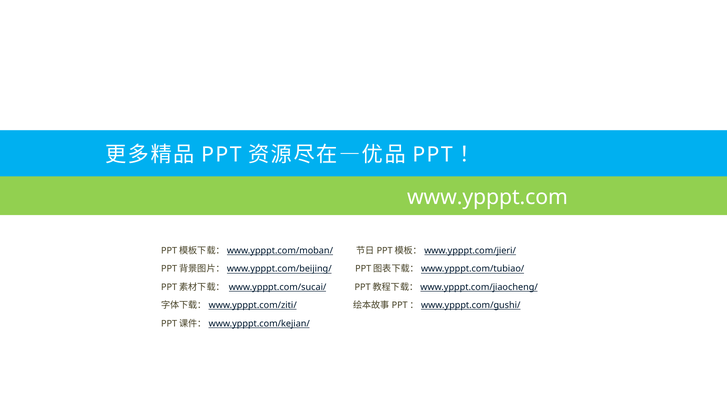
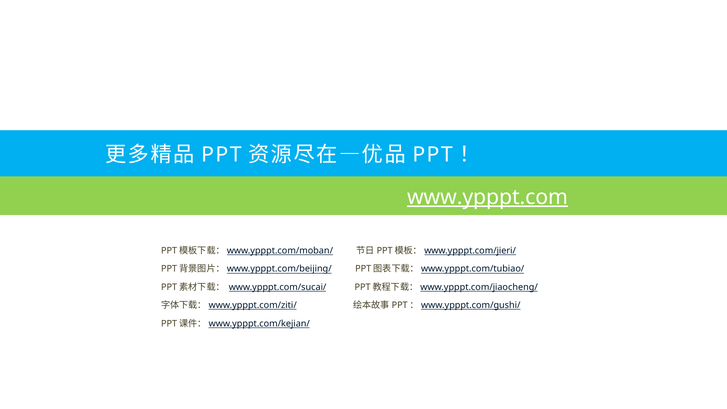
www.ypppt.com underline: none -> present (487, 197)
